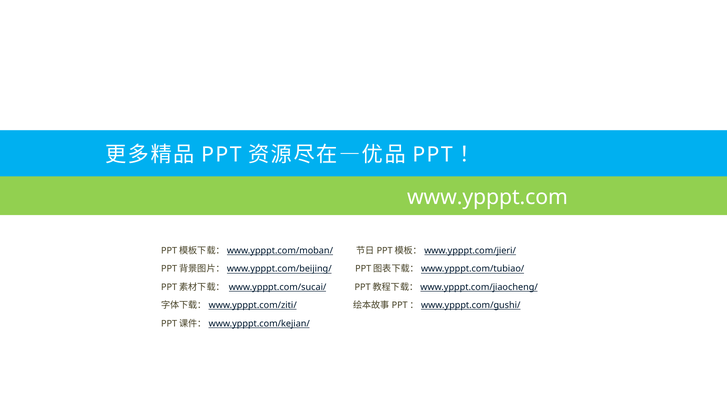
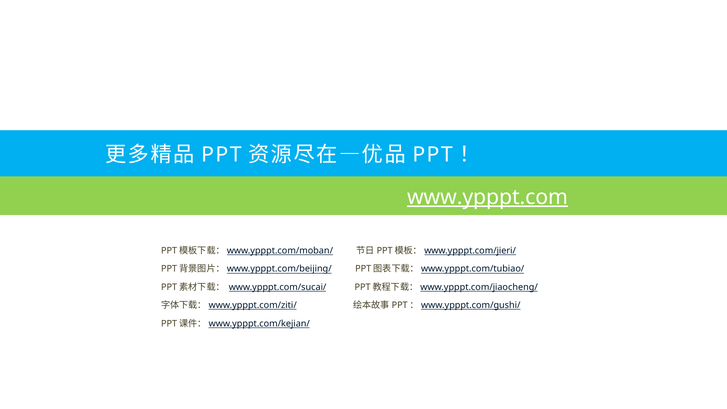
www.ypppt.com underline: none -> present (487, 197)
